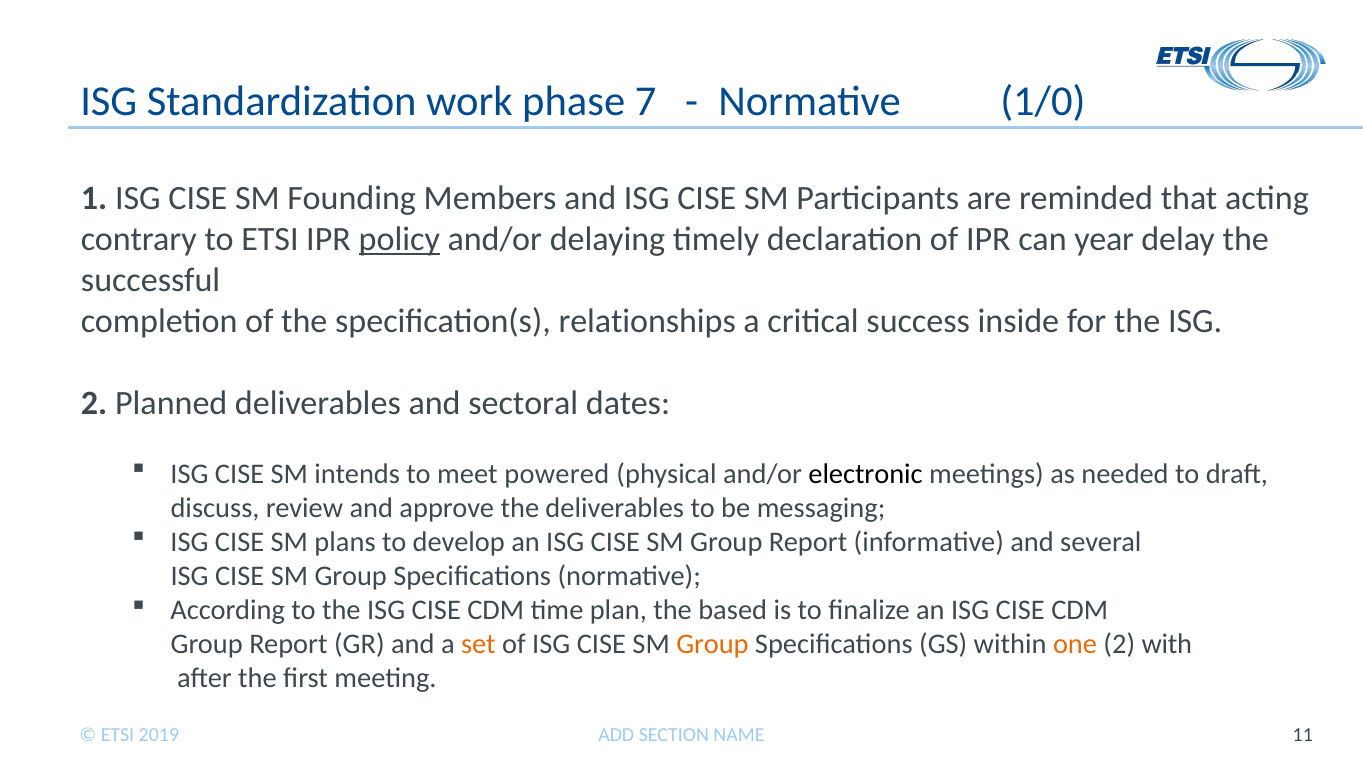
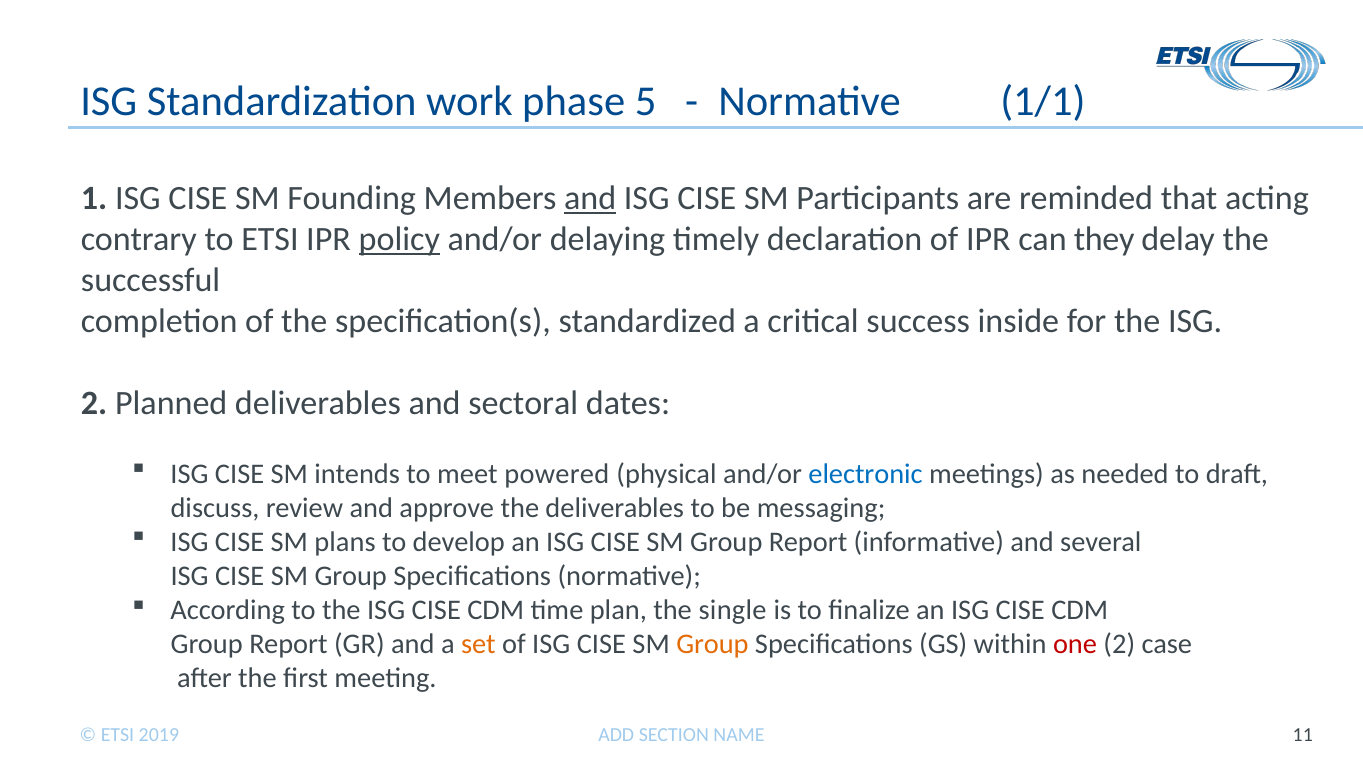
7: 7 -> 5 (646, 101)
1/0: 1/0 -> 1/1 (1043, 101)
and underline: none -> present (590, 199)
year: year -> they (1104, 240)
relationships: relationships -> standardized (647, 322)
electronic colour: black -> blue (866, 474)
based: based -> single (733, 611)
one colour: orange -> red (1075, 645)
with: with -> case (1167, 645)
